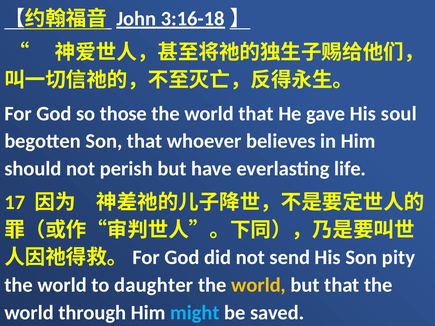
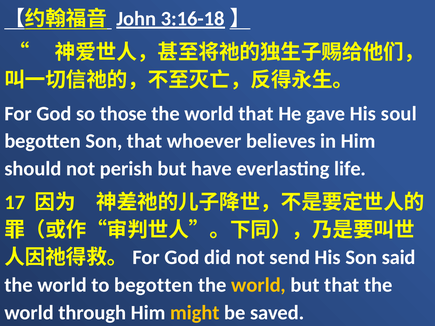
pity: pity -> said (399, 258)
to daughter: daughter -> begotten (154, 285)
might colour: light blue -> yellow (195, 313)
